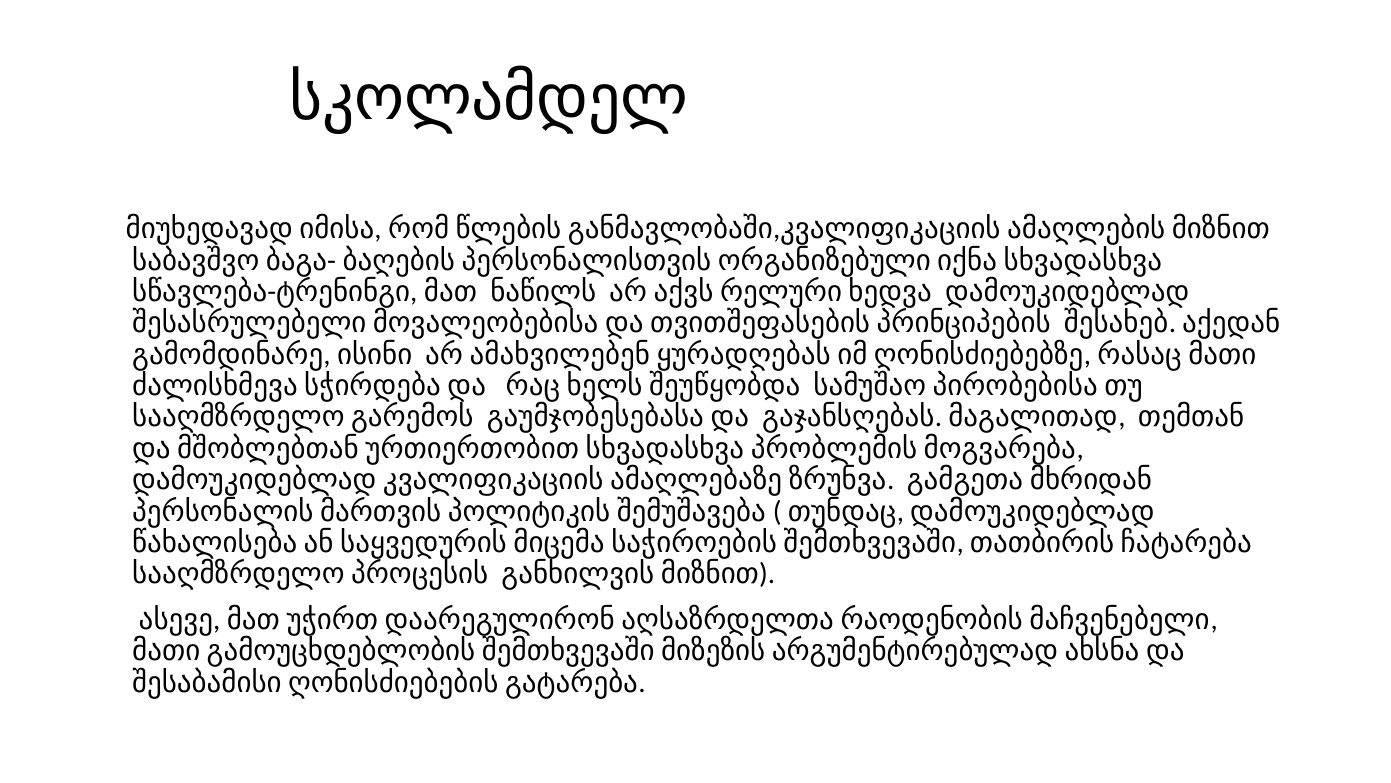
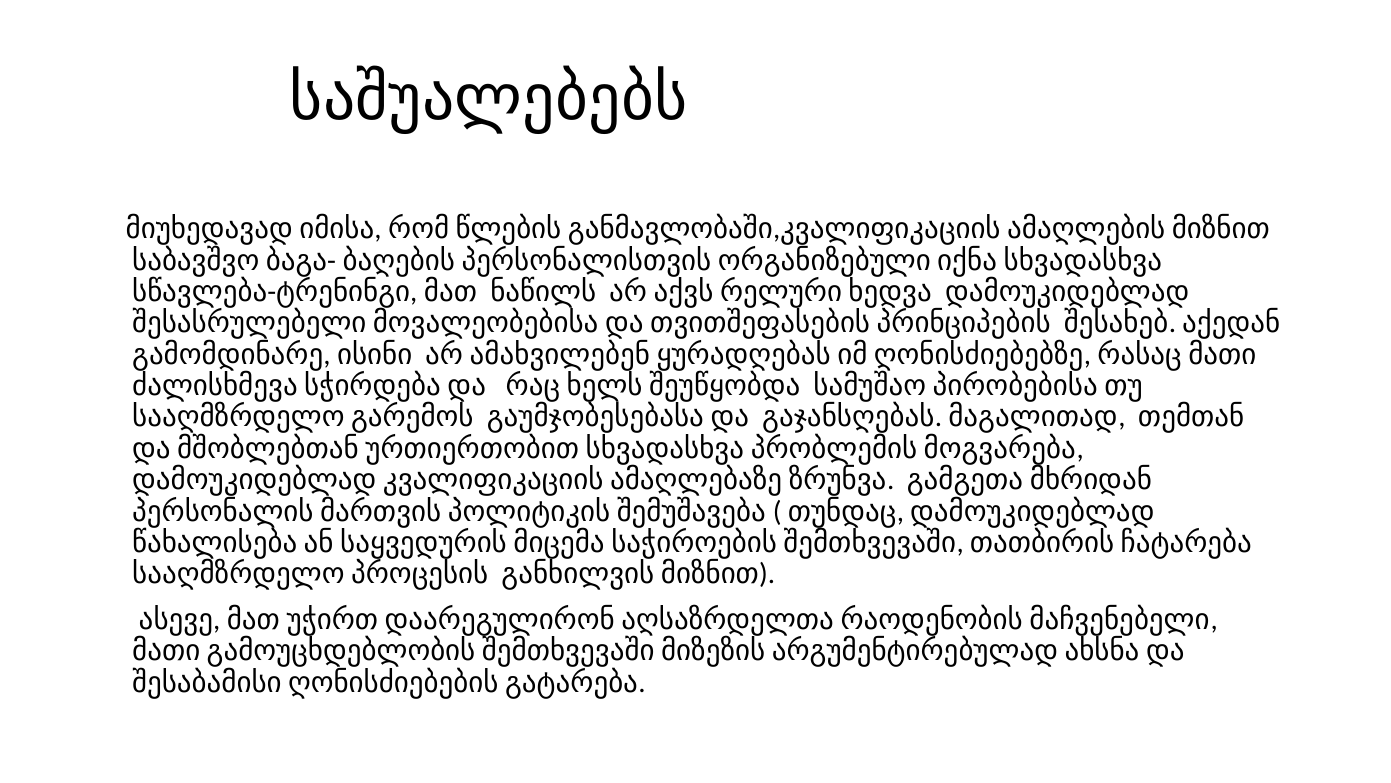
სკოლამდელ: სკოლამდელ -> საშუალებებს (489, 99)
